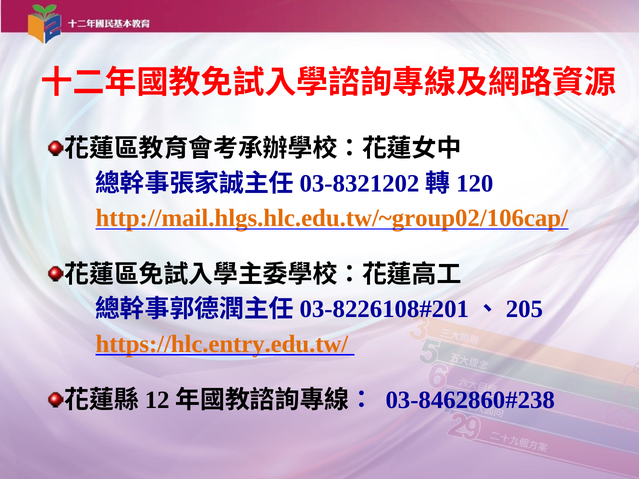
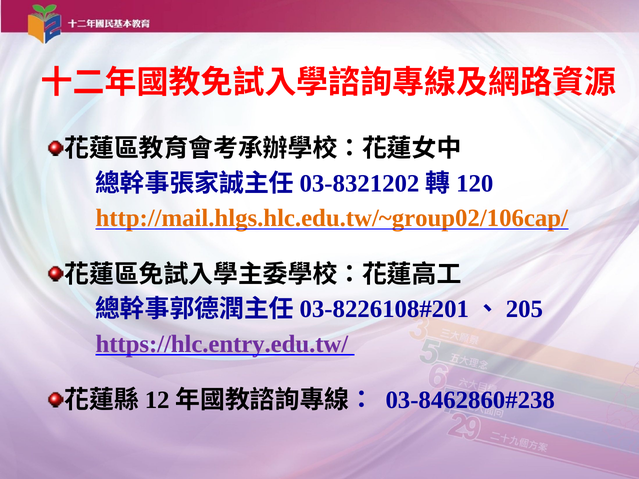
https://hlc.entry.edu.tw/ colour: orange -> purple (222, 344)
